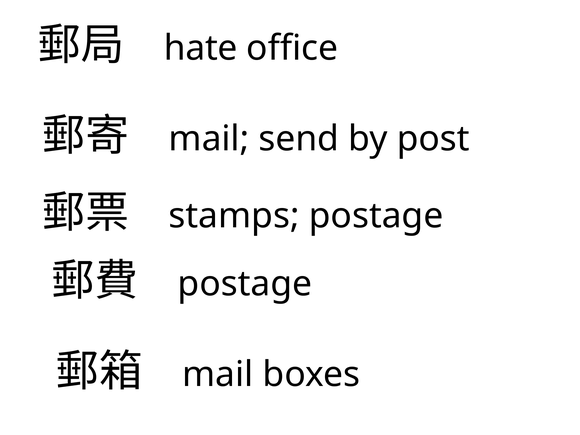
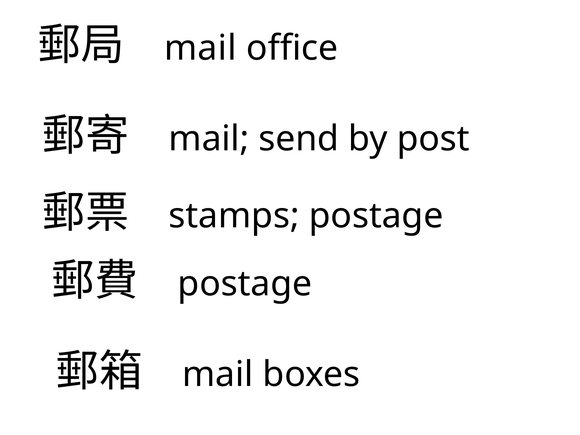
hate: hate -> mail (200, 48)
